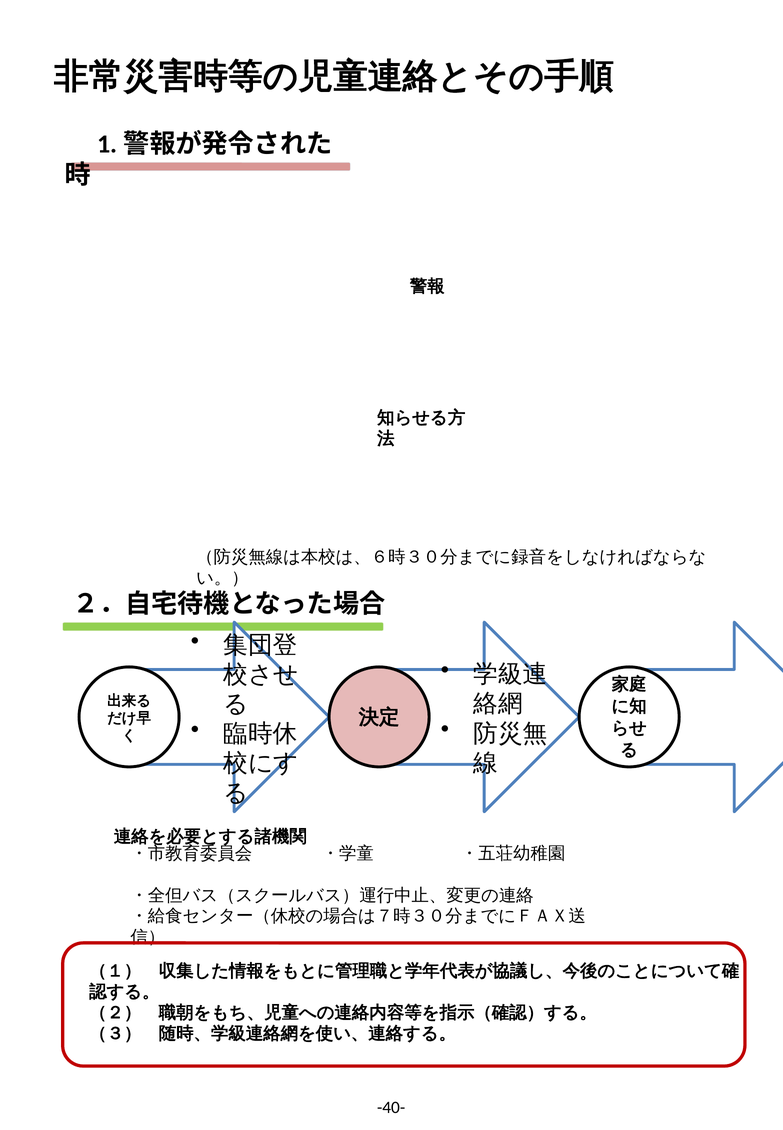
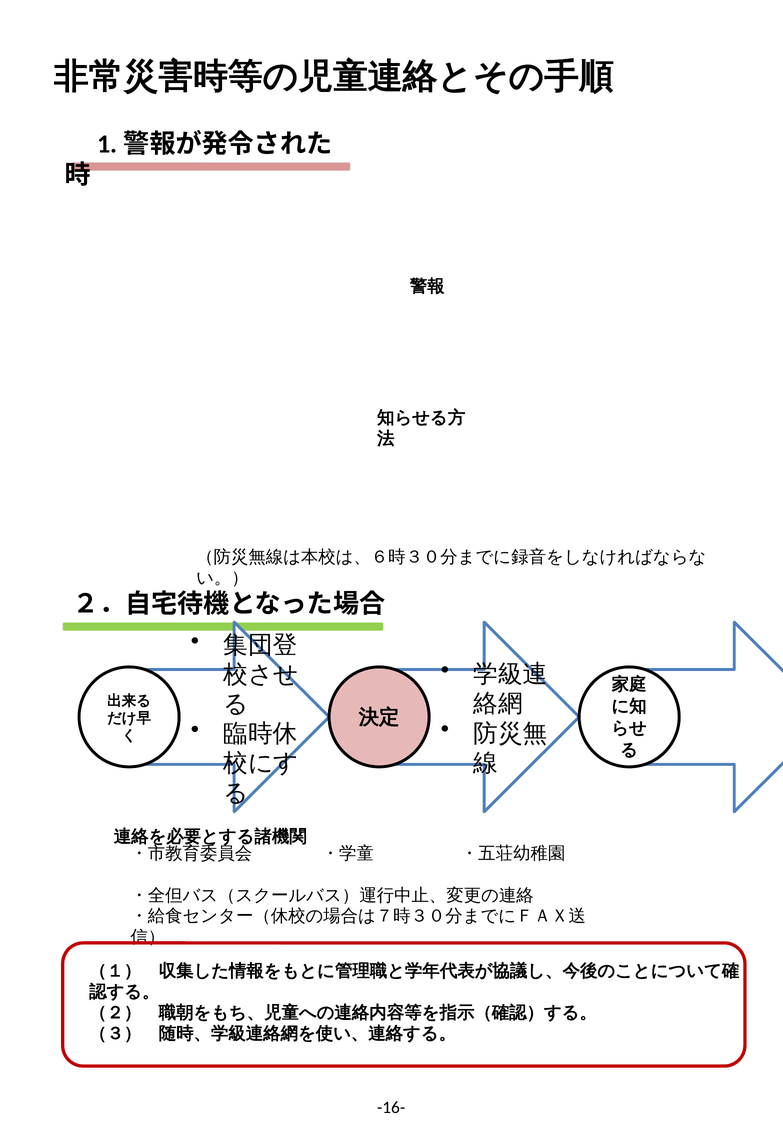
-40-: -40- -> -16- (391, 1108)
